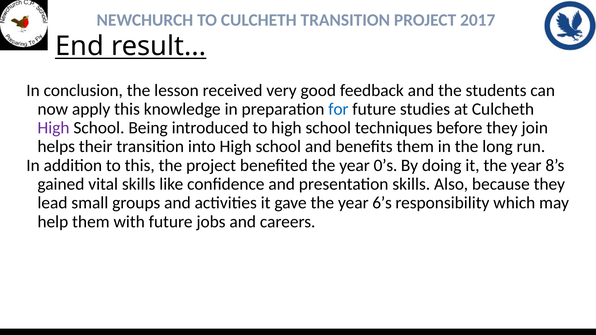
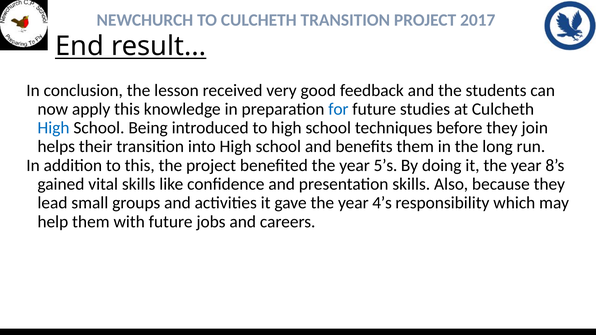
High colour: purple -> blue (53, 128)
0’s: 0’s -> 5’s (385, 165)
6’s: 6’s -> 4’s (382, 203)
